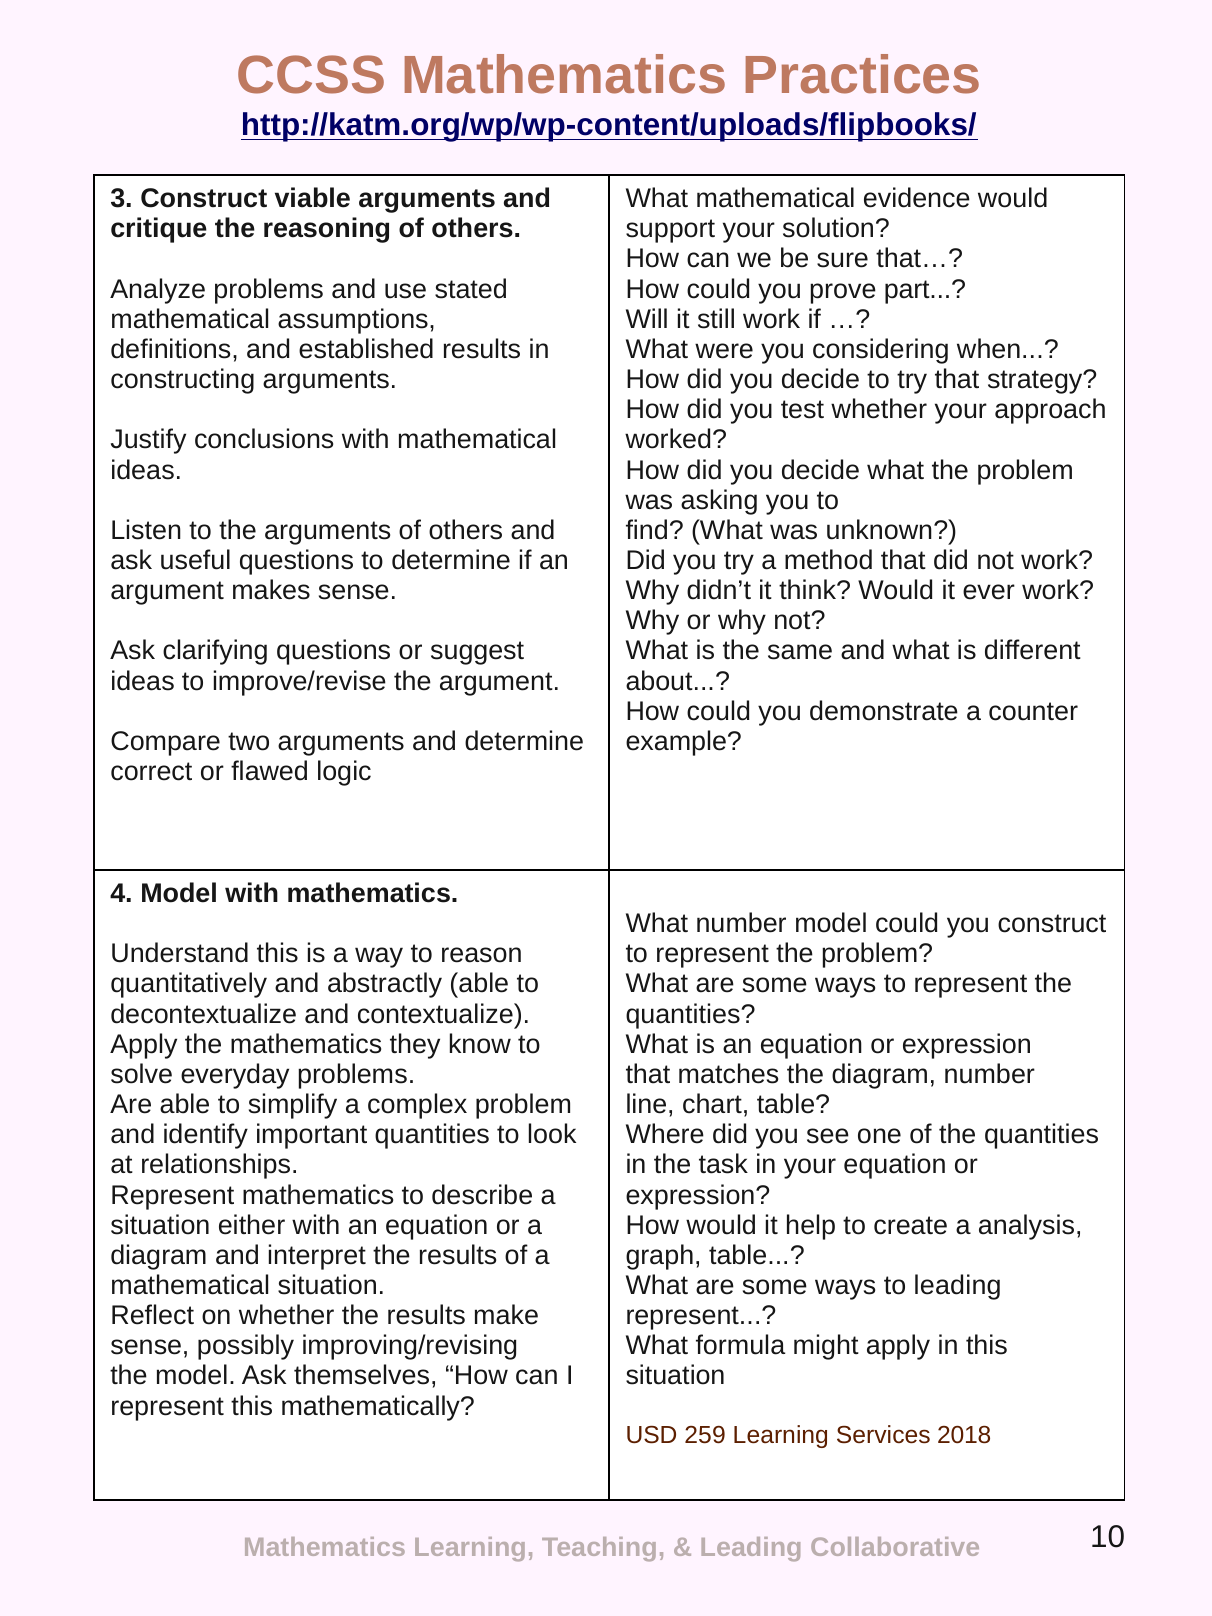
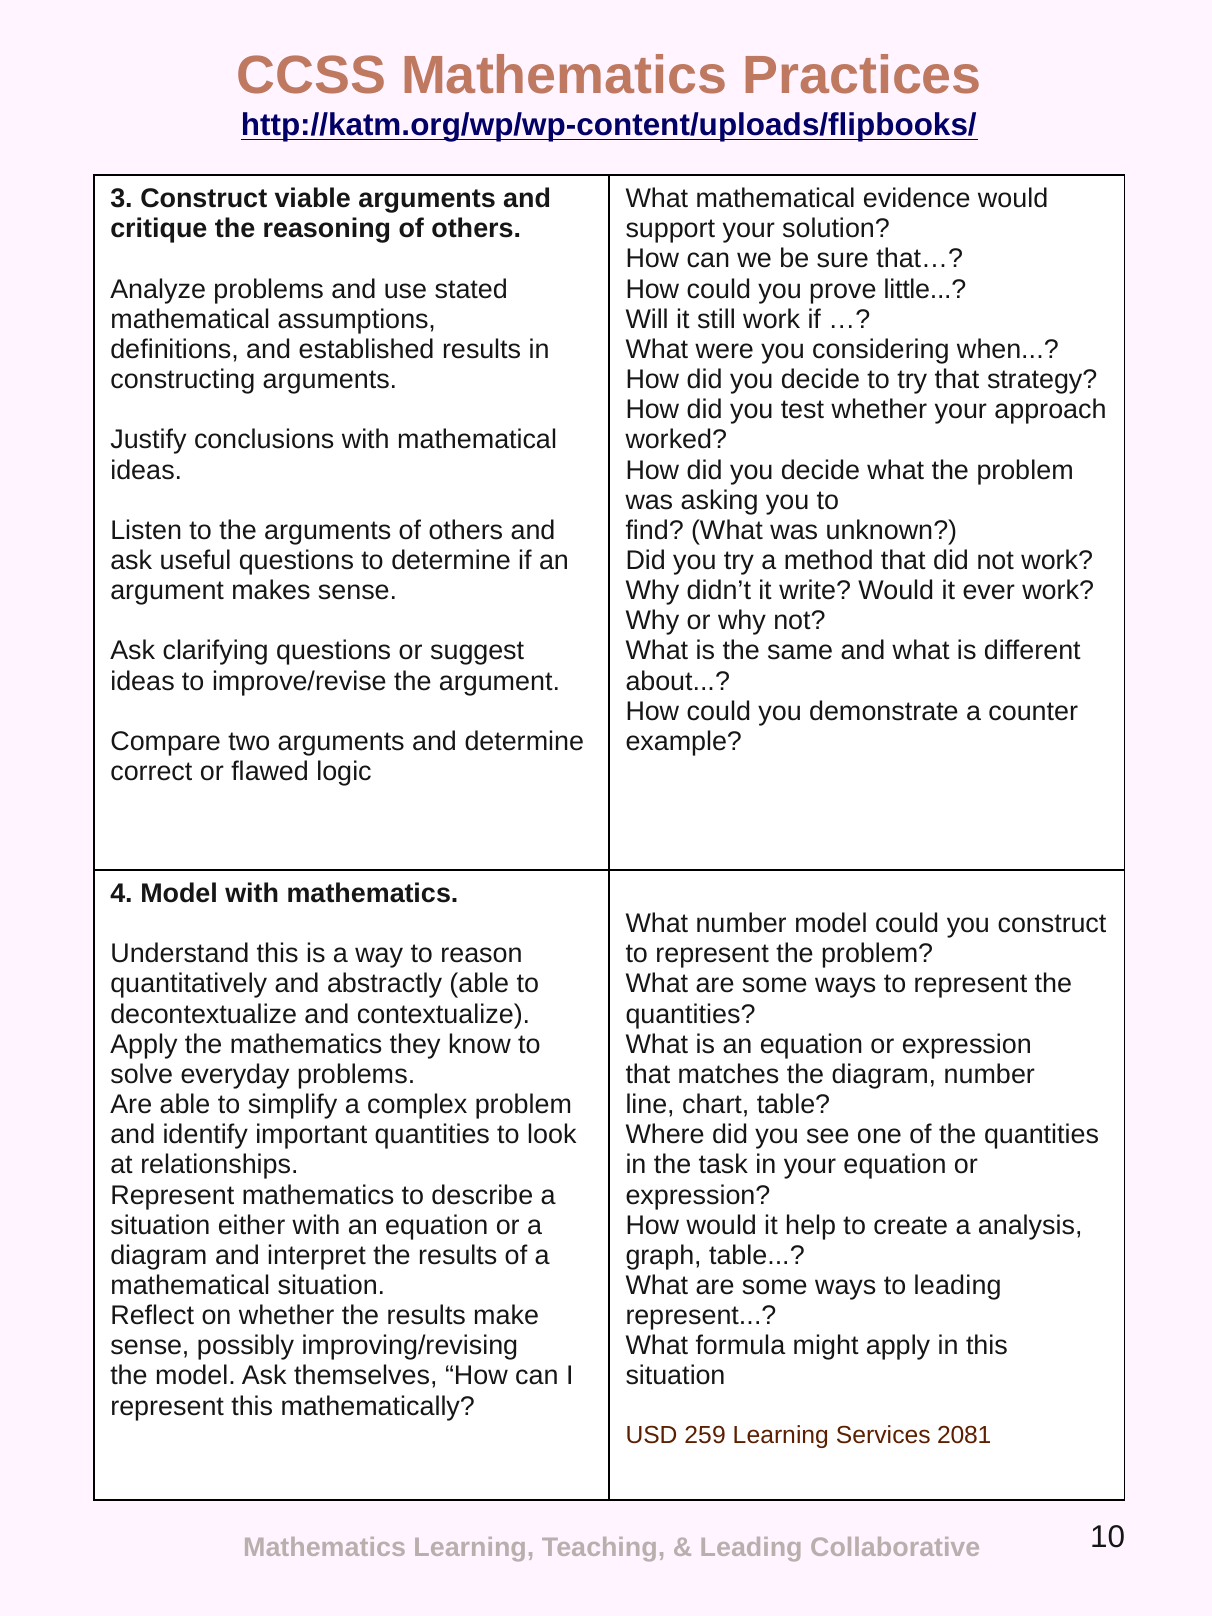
part: part -> little (925, 289)
think: think -> write (815, 591)
2018: 2018 -> 2081 (964, 1435)
